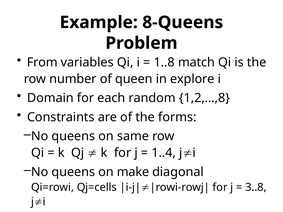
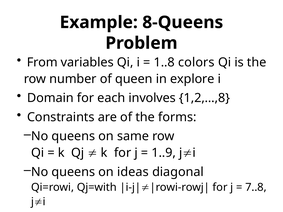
match: match -> colors (196, 62)
random: random -> involves (152, 98)
1..4: 1..4 -> 1..9 (164, 153)
make: make -> ideas (133, 172)
Qj=cells: Qj=cells -> Qj=with (97, 187)
3..8: 3..8 -> 7..8 (256, 187)
